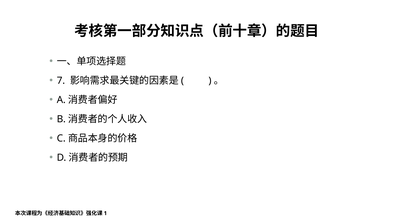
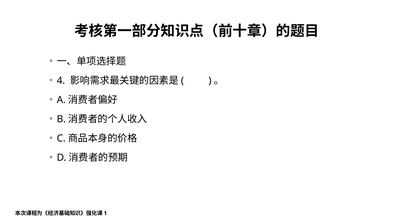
7: 7 -> 4 (61, 81)
